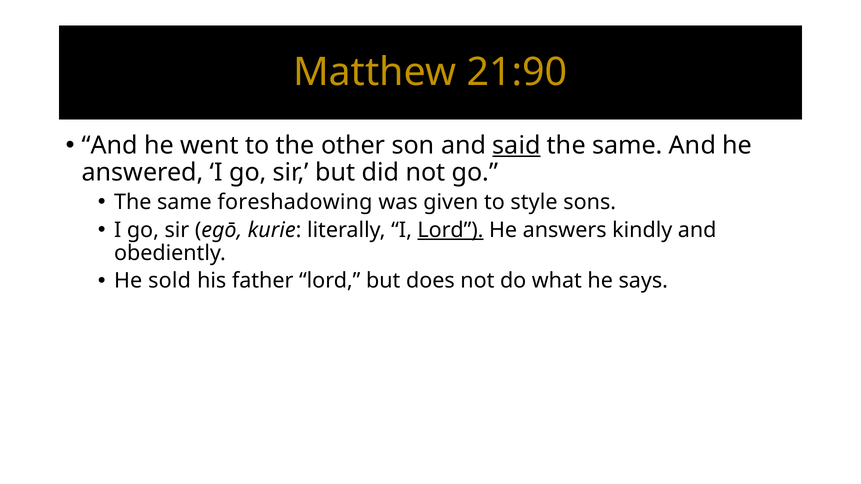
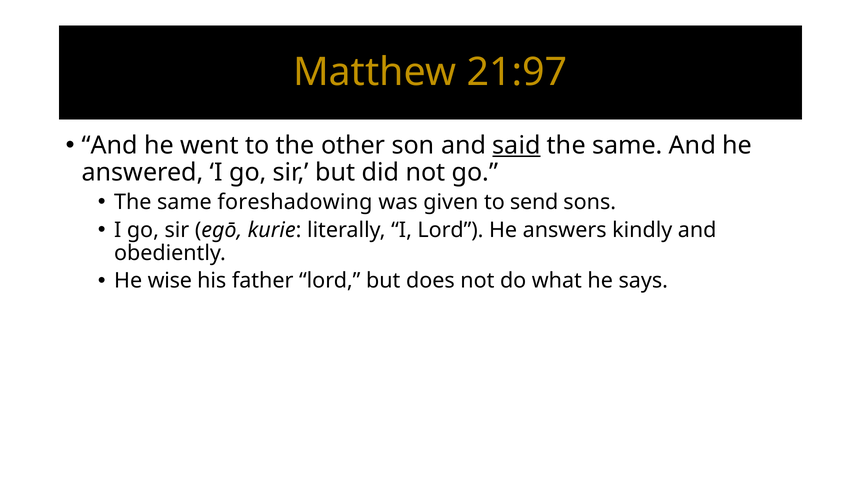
21:90: 21:90 -> 21:97 (517, 72)
style: style -> send (534, 202)
Lord underline: present -> none (450, 230)
sold: sold -> wise (170, 281)
